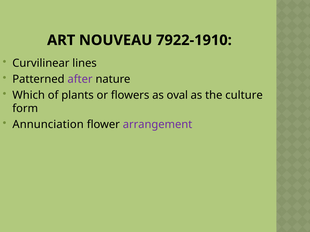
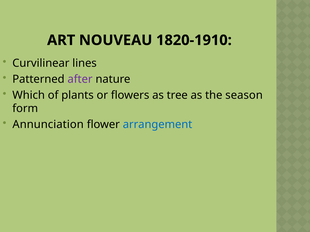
7922-1910: 7922-1910 -> 1820-1910 (194, 40)
oval: oval -> tree (177, 95)
culture: culture -> season (244, 95)
arrangement colour: purple -> blue (158, 125)
